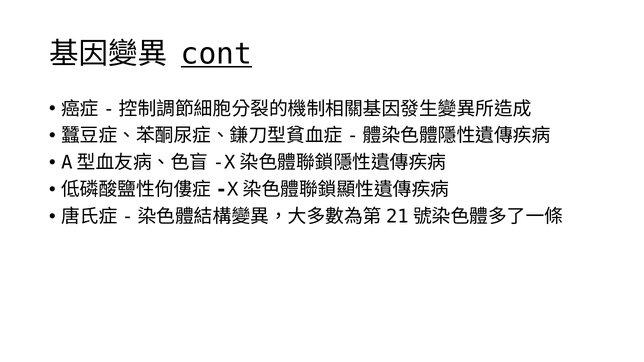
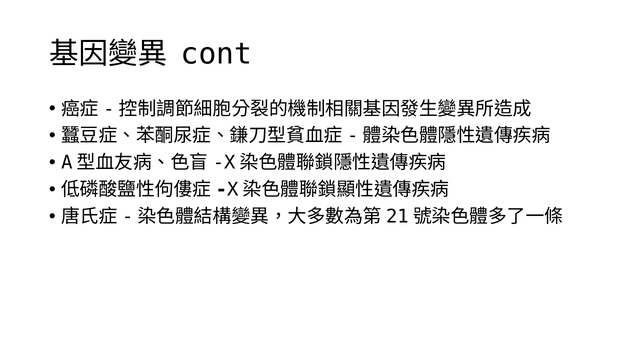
cont underline: present -> none (216, 54)
